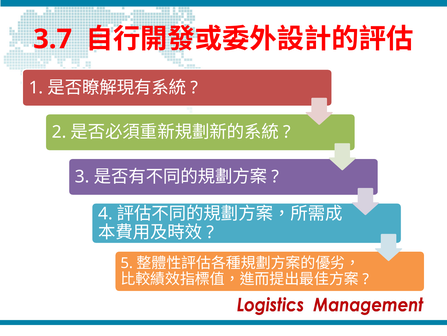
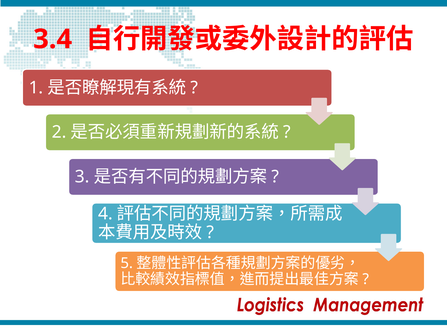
3.7: 3.7 -> 3.4 (53, 39)
